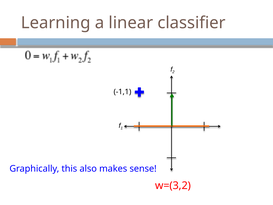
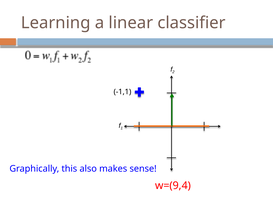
w=(3,2: w=(3,2 -> w=(9,4 (173, 185)
